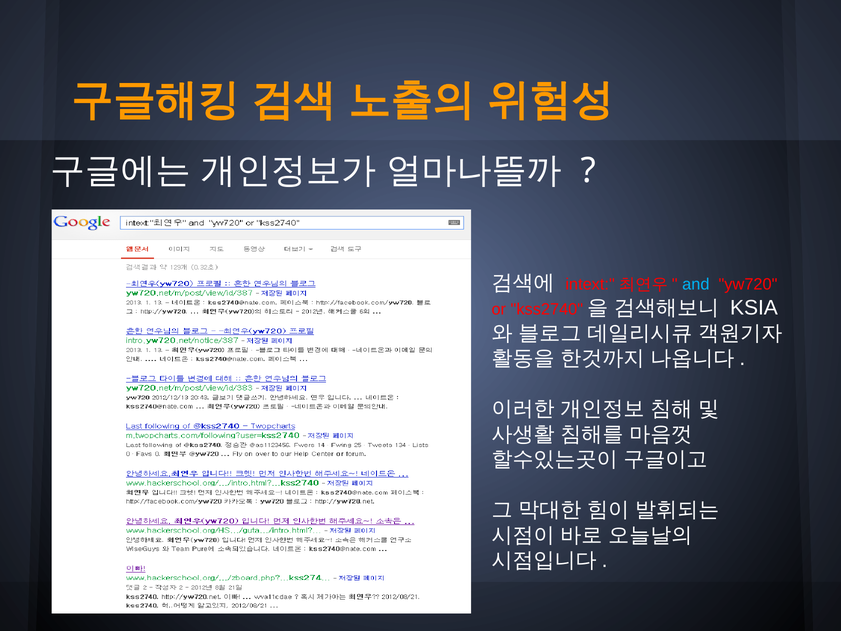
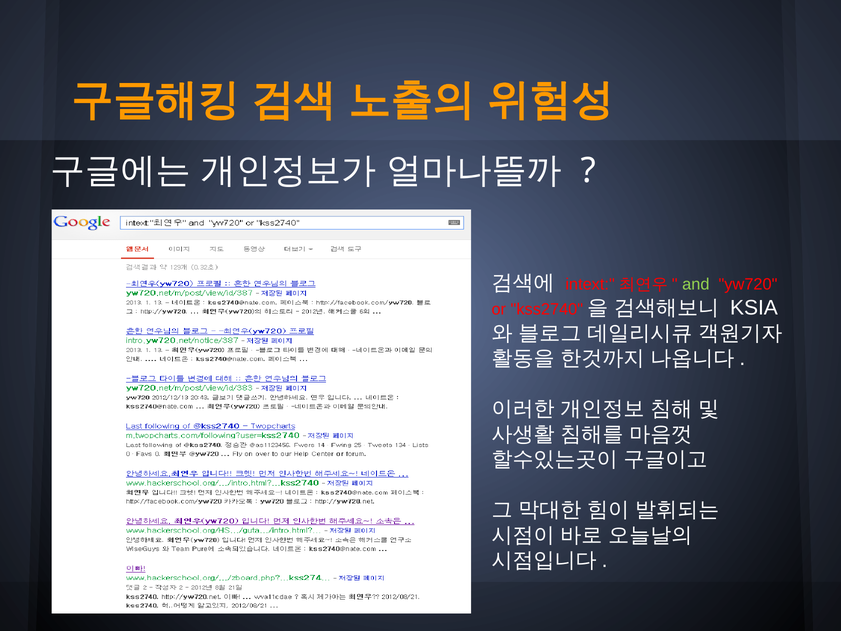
and colour: light blue -> light green (696, 284)
